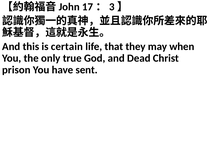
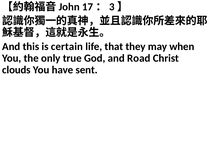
Dead: Dead -> Road (139, 58)
prison: prison -> clouds (16, 70)
